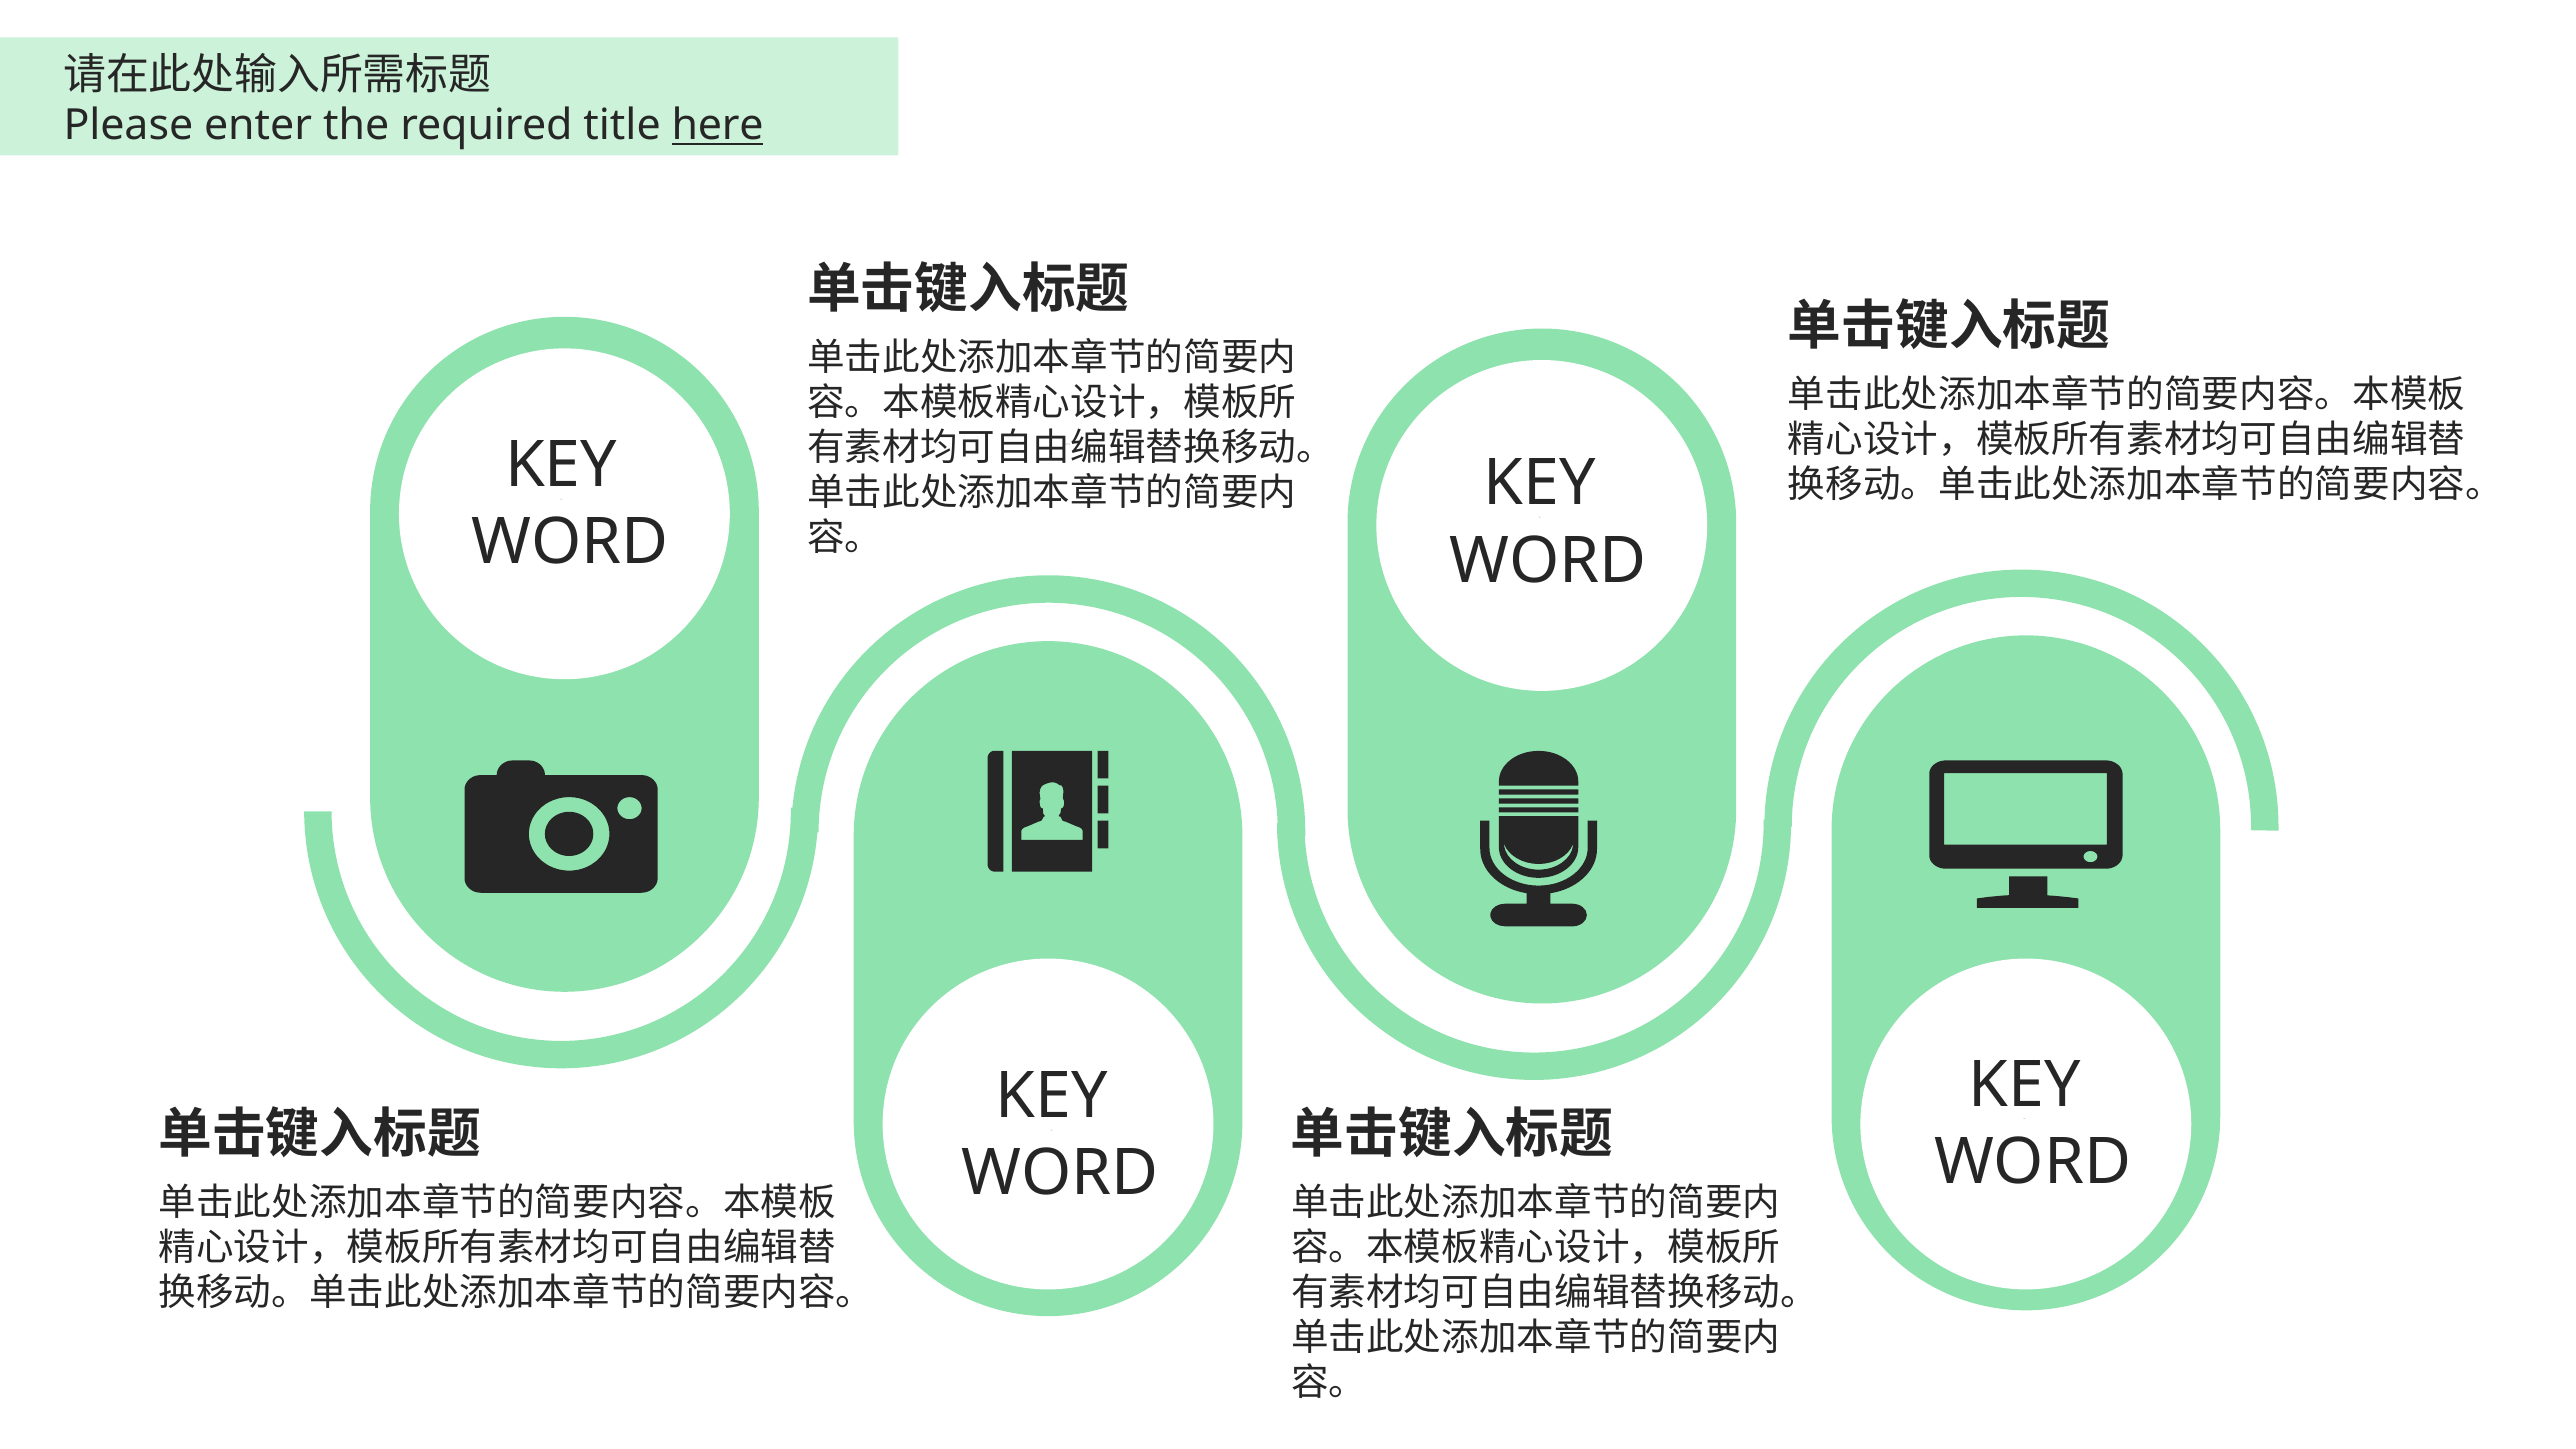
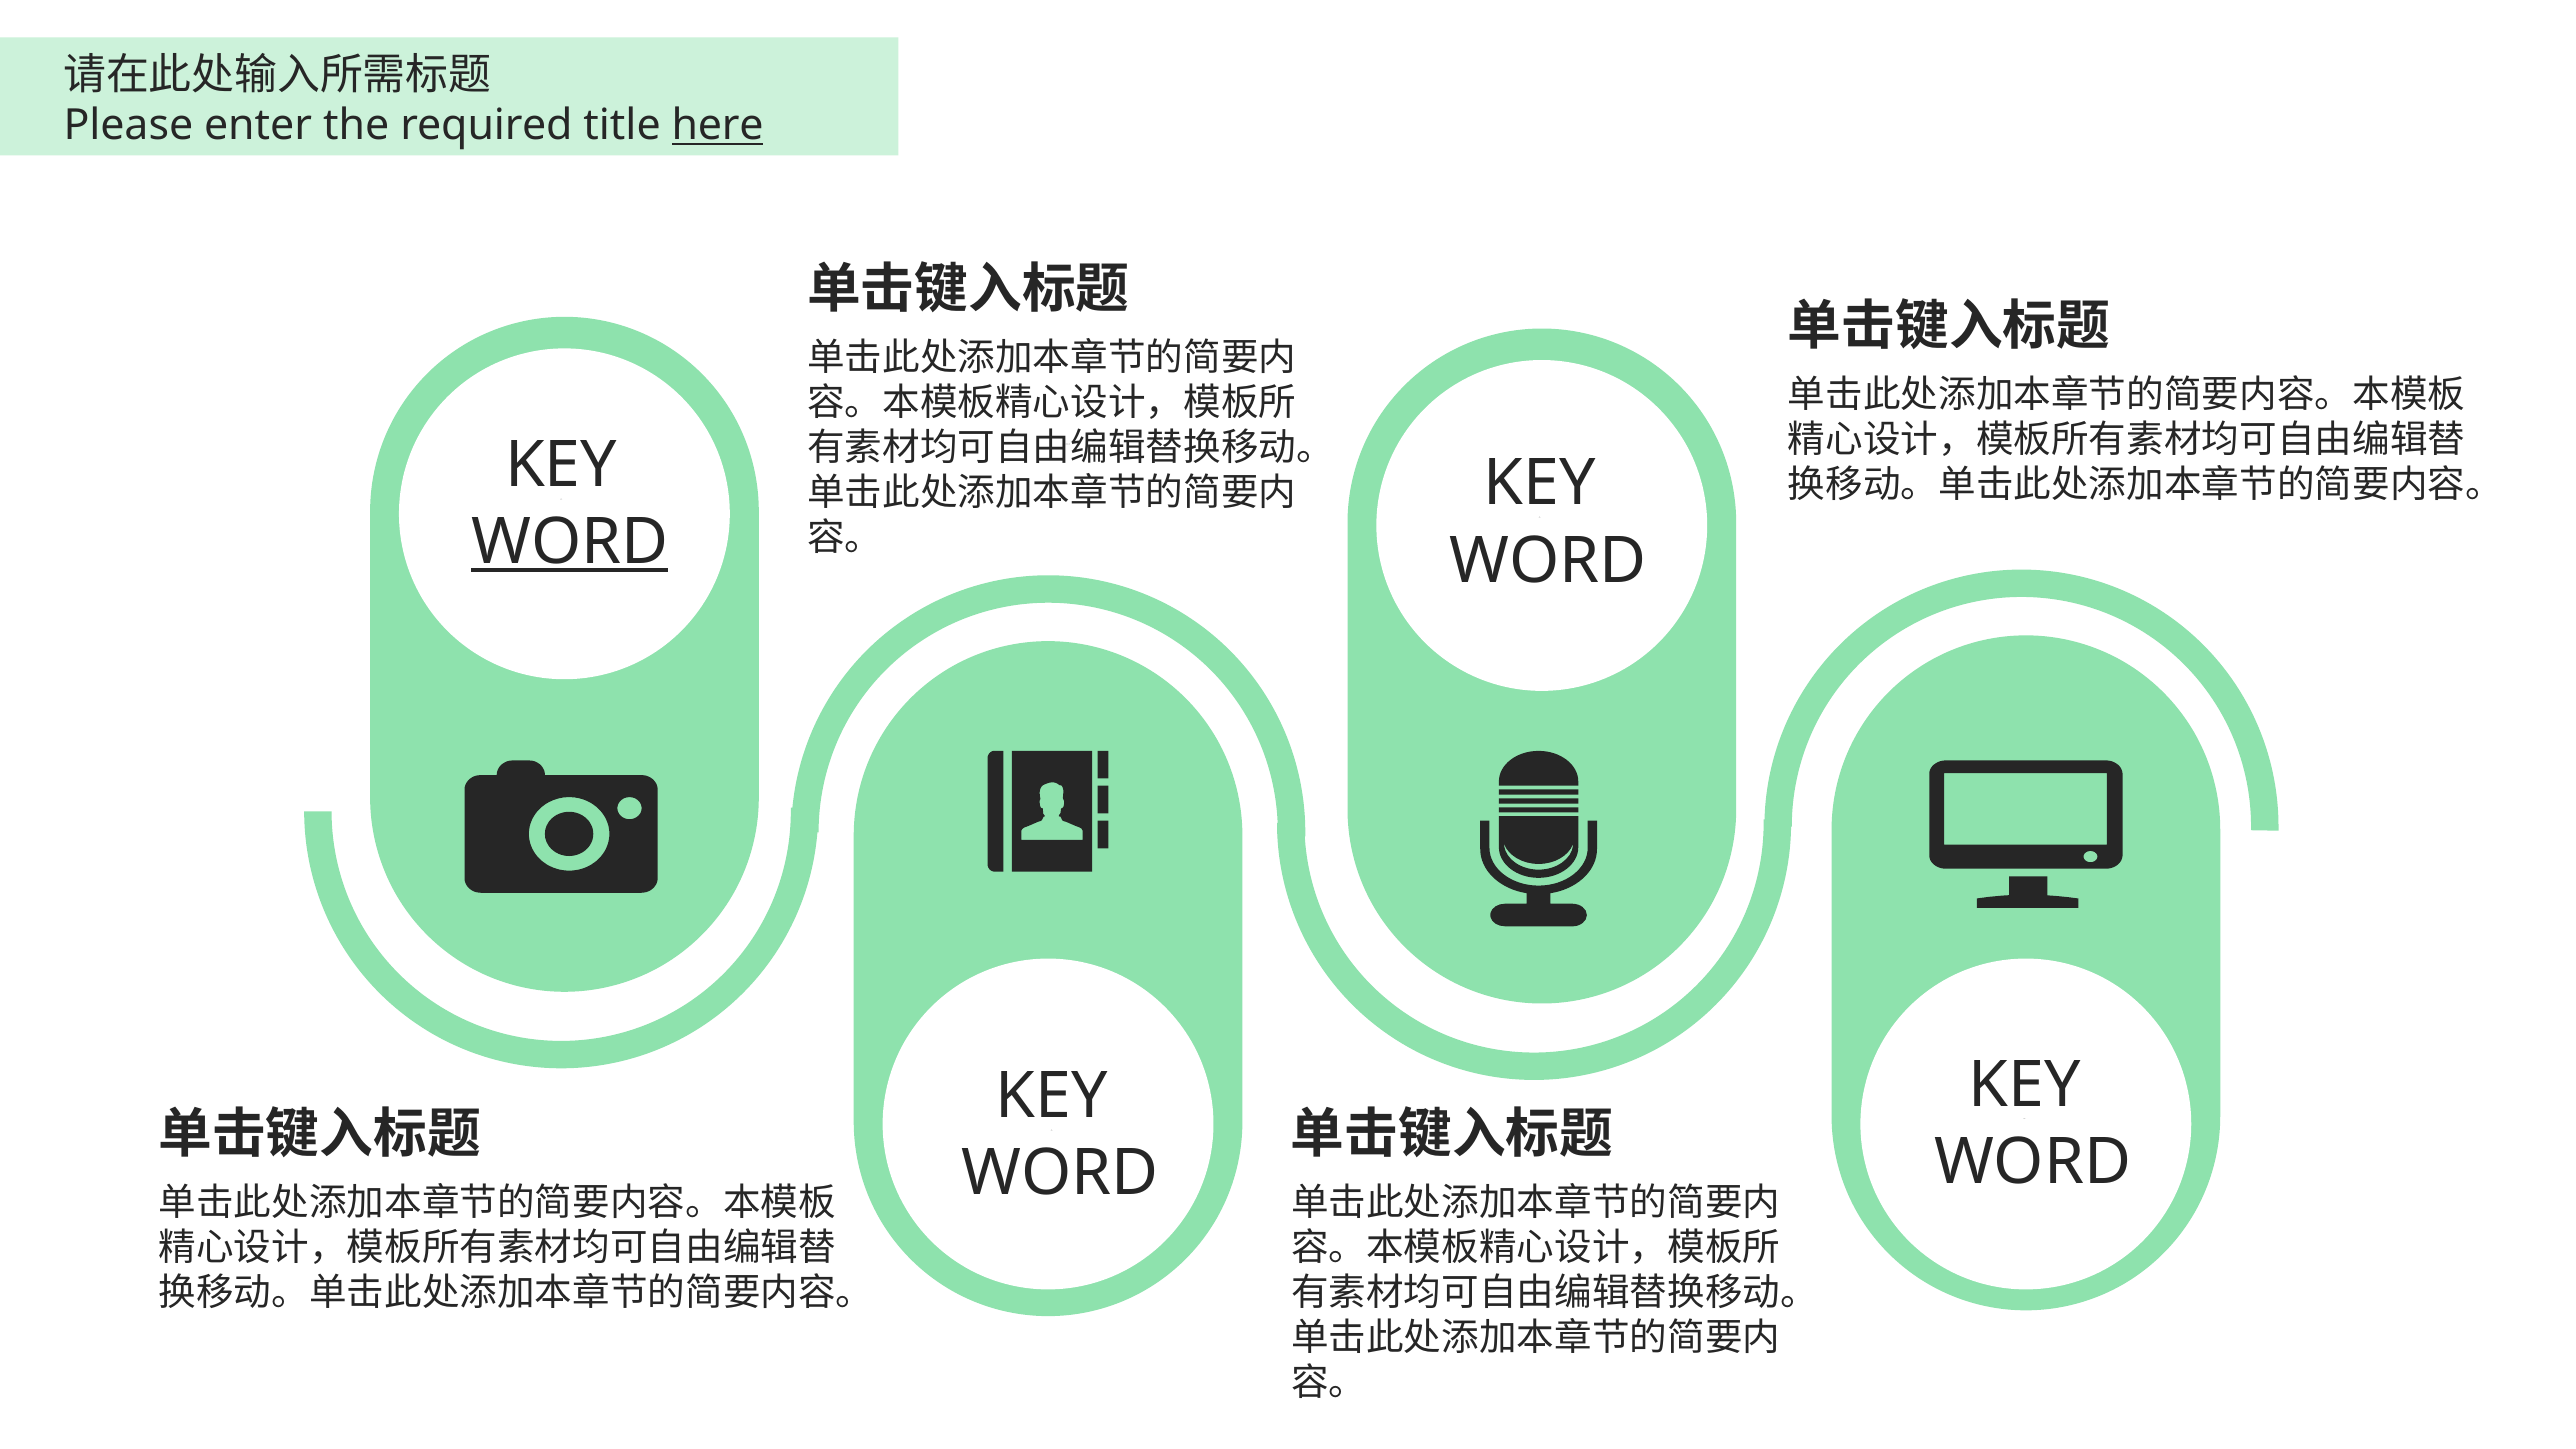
WORD underline: none -> present (570, 543)
